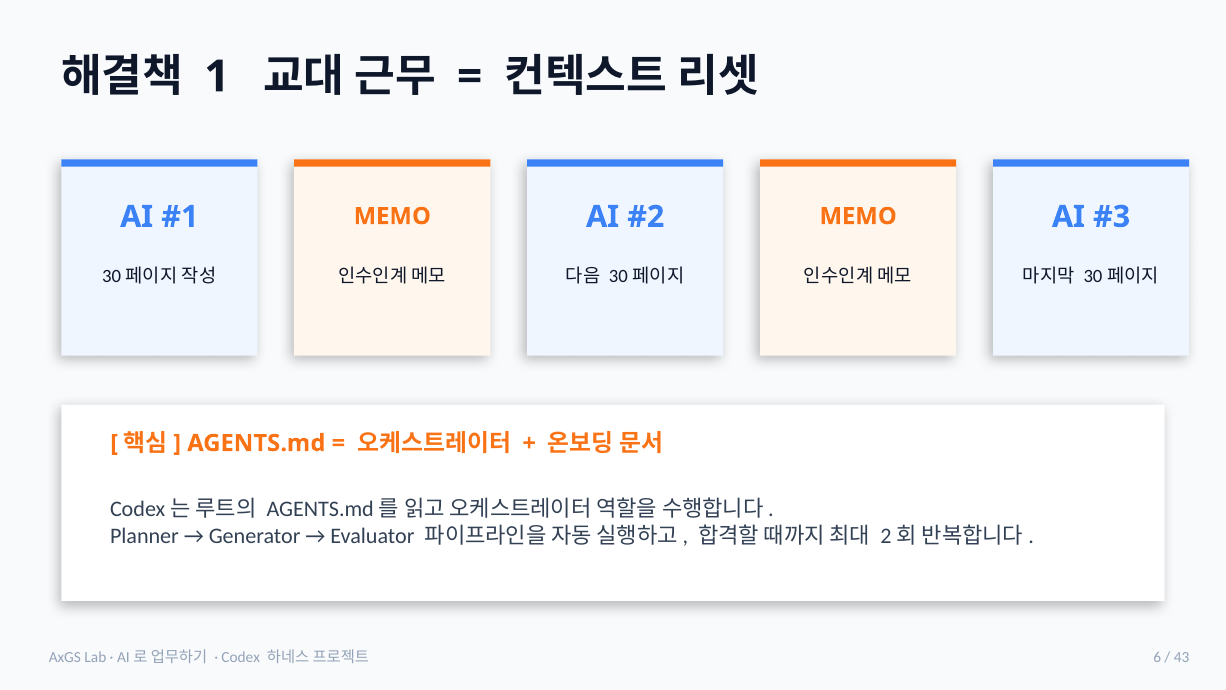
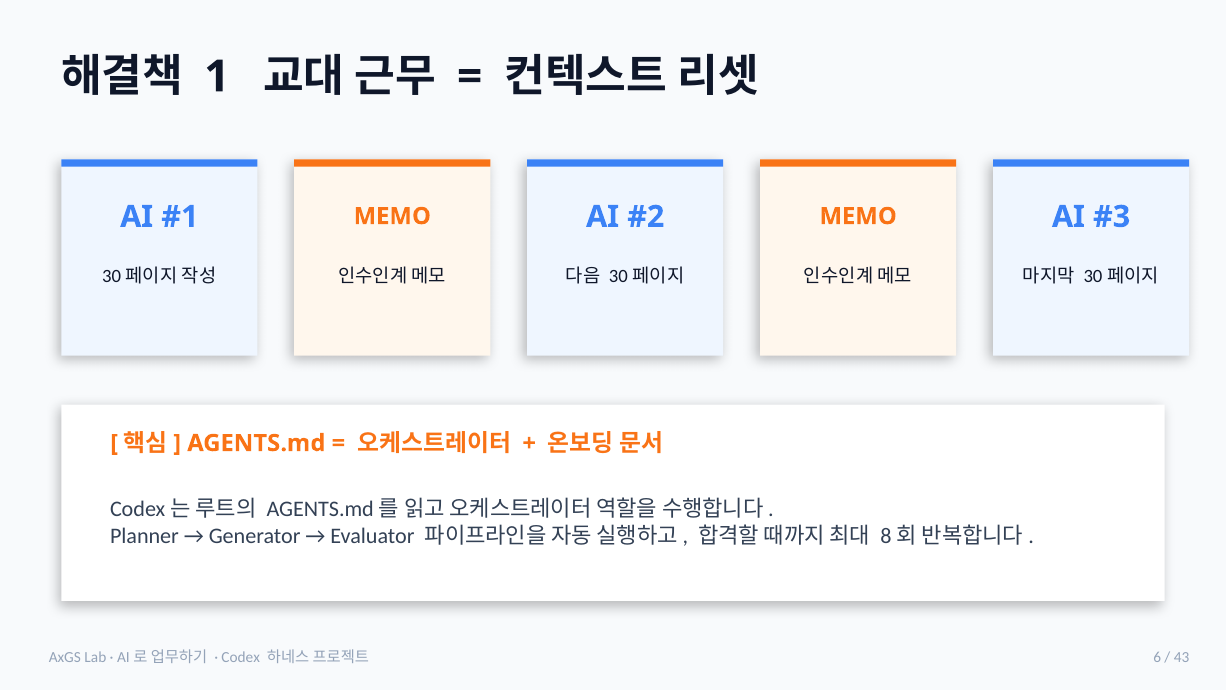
2: 2 -> 8 (886, 536)
